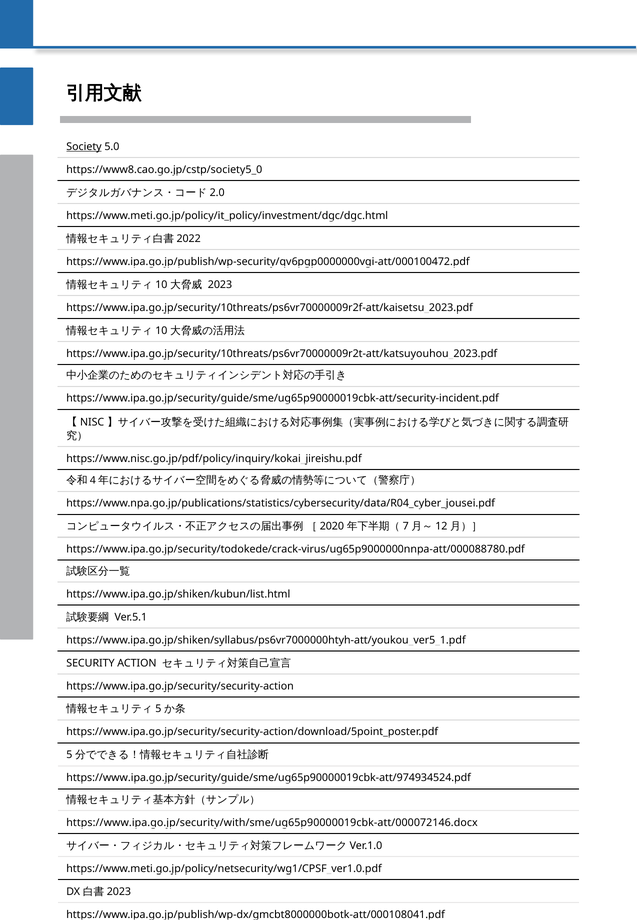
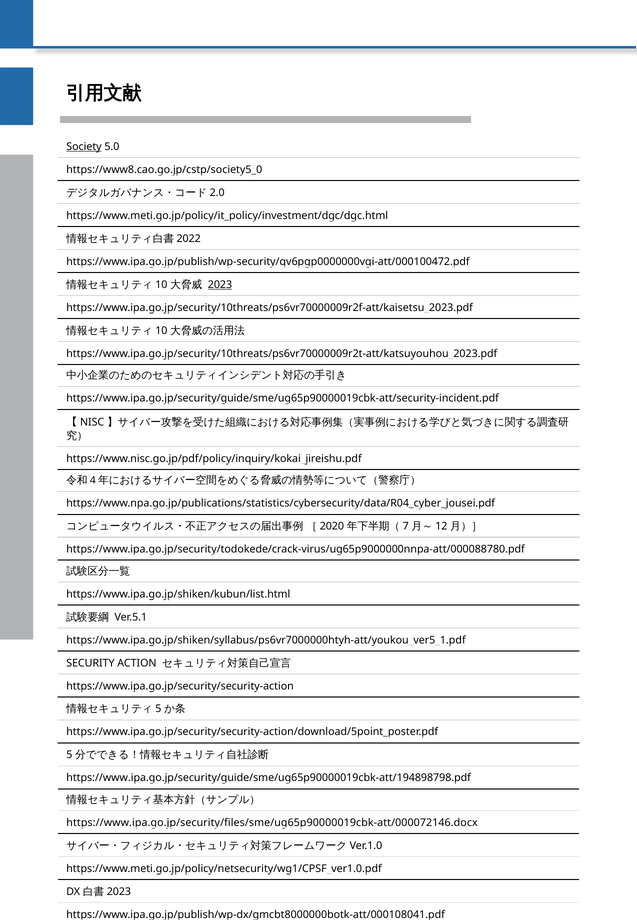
2023 underline: none -> present (220, 285)
https://www.ipa.go.jp/security/guide/sme/ug65p90000019cbk-att/974934524.pdf: https://www.ipa.go.jp/security/guide/sme/ug65p90000019cbk-att/974934524.pdf -> https://www.ipa.go.jp/security/guide/sme/ug65p90000019cbk-att/194898798.pdf (269, 778)
https://www.ipa.go.jp/security/with/sme/ug65p90000019cbk-att/000072146.docx: https://www.ipa.go.jp/security/with/sme/ug65p90000019cbk-att/000072146.docx -> https://www.ipa.go.jp/security/files/sme/ug65p90000019cbk-att/000072146.docx (272, 823)
